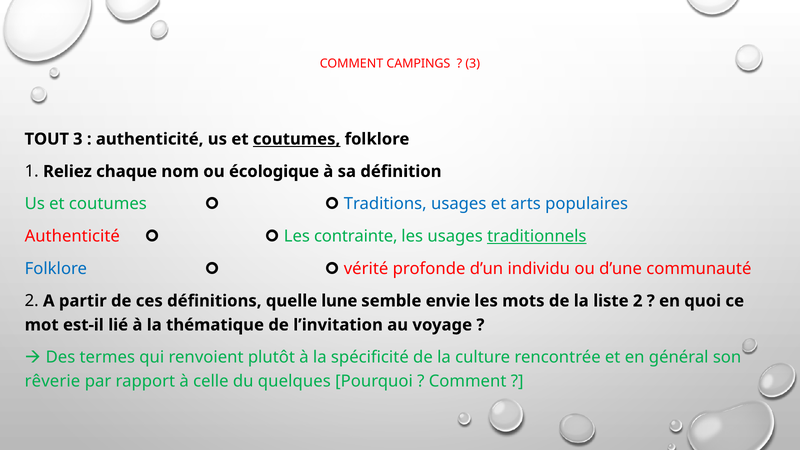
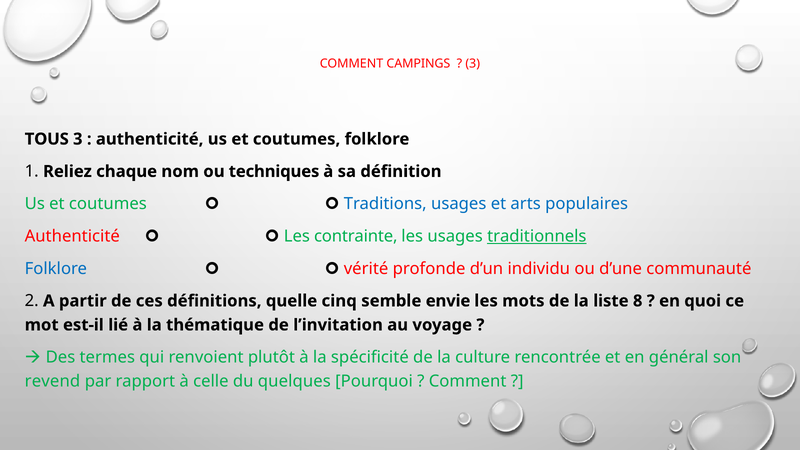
TOUT: TOUT -> TOUS (47, 139)
coutumes underline: present -> none (297, 139)
écologique: écologique -> techniques (274, 171)
lune: lune -> cinq (339, 301)
liste 2: 2 -> 8 (638, 301)
rêverie: rêverie -> revend (52, 381)
